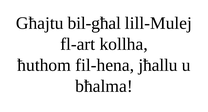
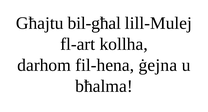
ħuthom: ħuthom -> darhom (44, 65)
jħallu: jħallu -> ġejna (158, 65)
